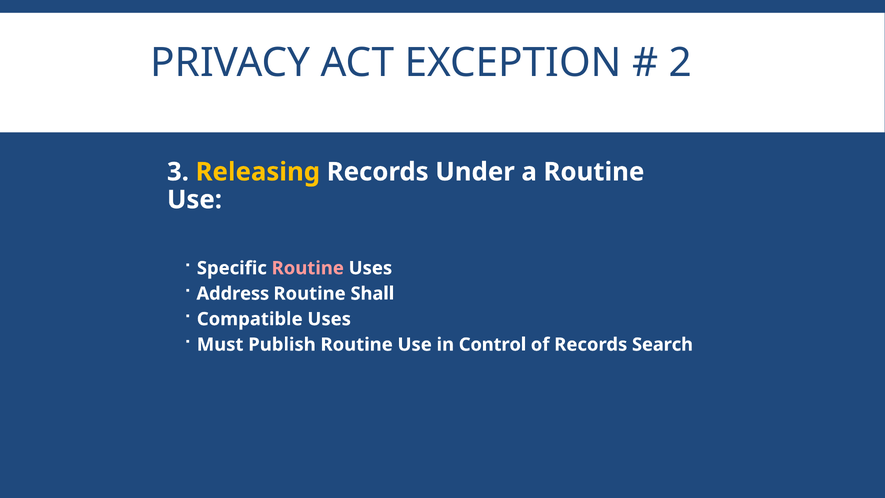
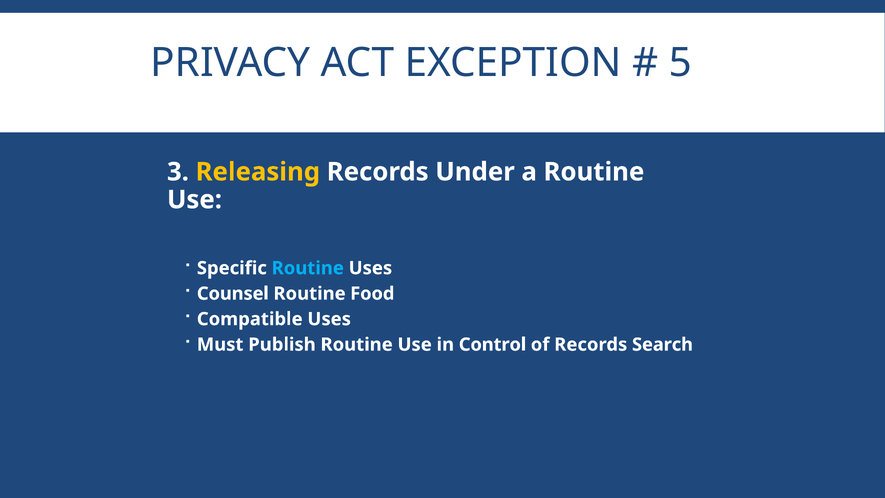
2: 2 -> 5 (681, 63)
Routine colour: pink -> light blue (308, 268)
Address: Address -> Counsel (233, 294)
Shall: Shall -> Food (372, 294)
